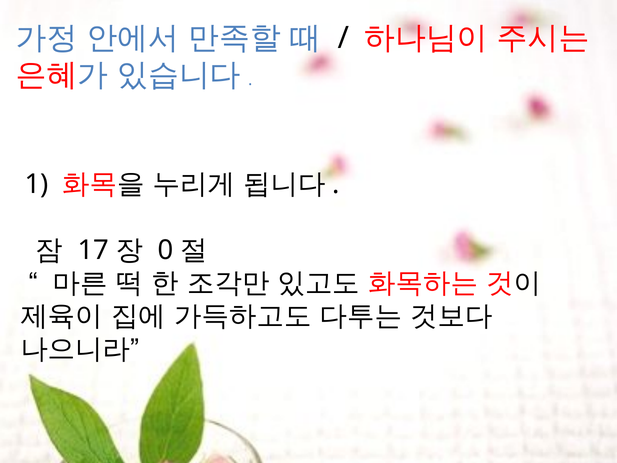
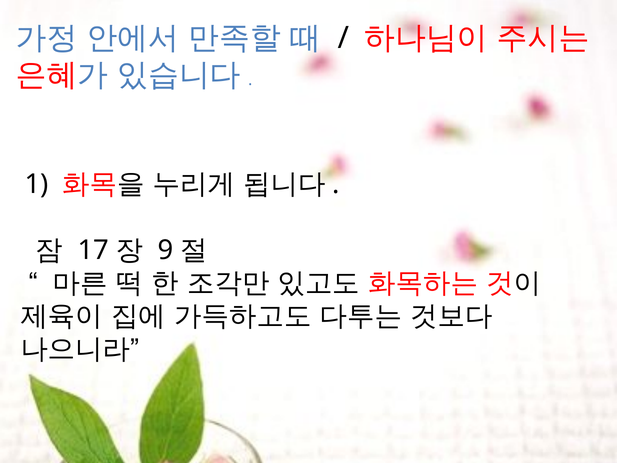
0: 0 -> 9 (166, 250)
